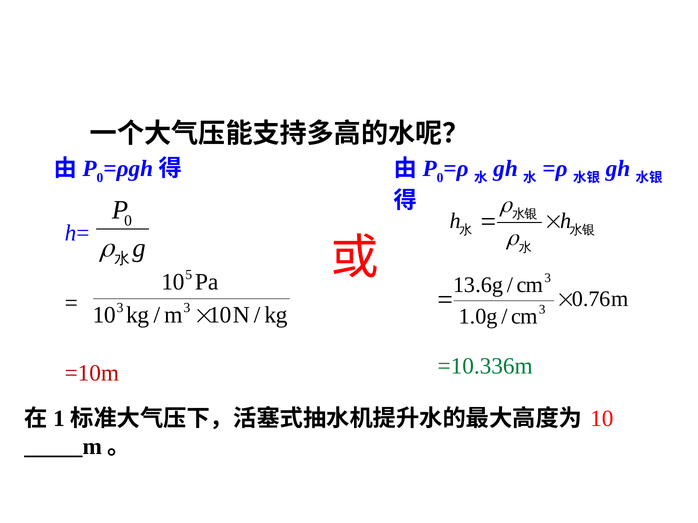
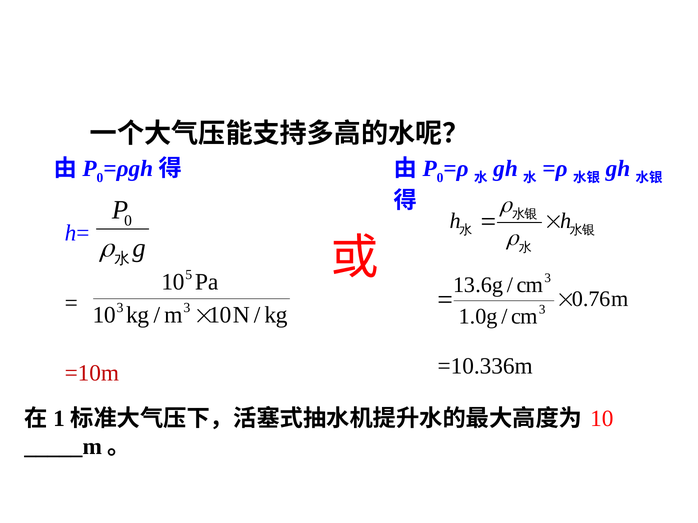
=10.336m colour: green -> black (485, 366)
